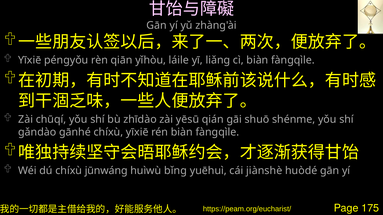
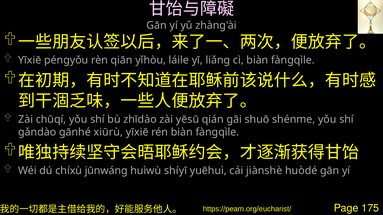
gānhé chíxù: chíxù -> xiūrù (108, 132)
bǐng: bǐng -> shíyī (176, 171)
